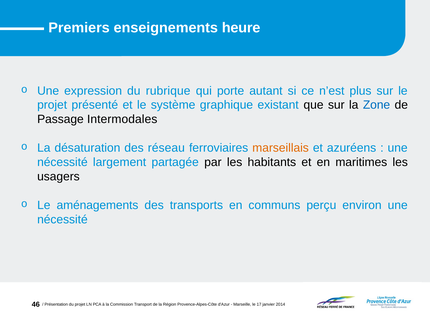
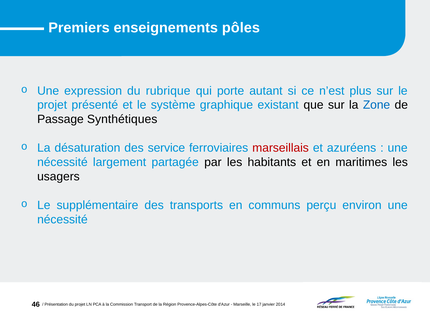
heure: heure -> pôles (241, 28)
Intermodales: Intermodales -> Synthétiques (122, 120)
réseau: réseau -> service (166, 148)
marseillais colour: orange -> red (281, 148)
aménagements: aménagements -> supplémentaire (97, 206)
